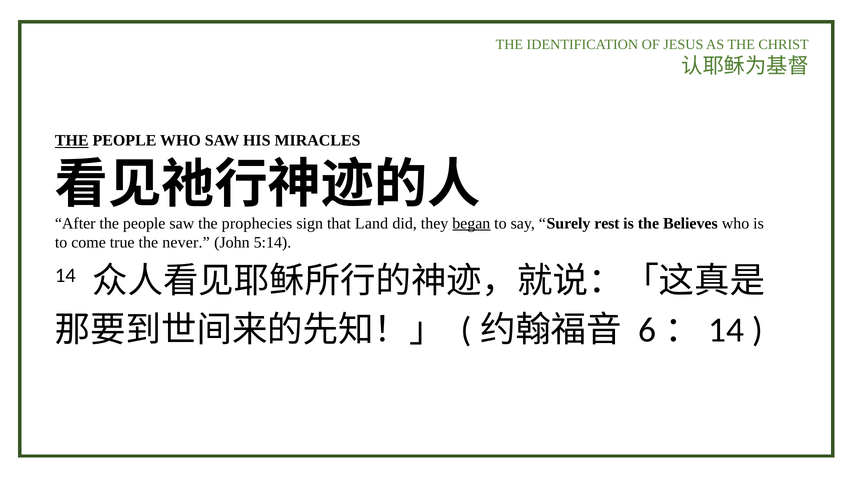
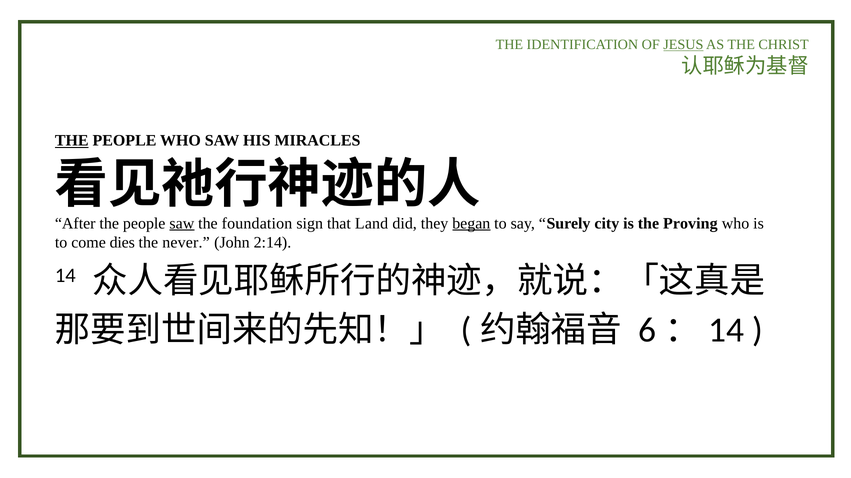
JESUS underline: none -> present (683, 45)
saw underline: none -> present (182, 224)
prophecies: prophecies -> foundation (257, 224)
rest: rest -> city (607, 224)
Believes: Believes -> Proving (690, 224)
true: true -> dies (122, 243)
5:14: 5:14 -> 2:14 (272, 243)
